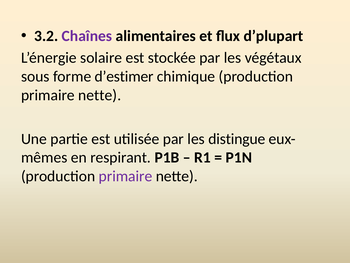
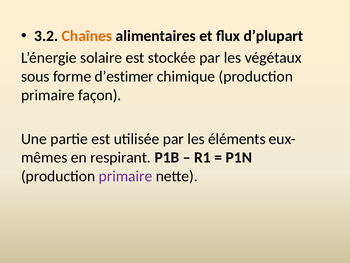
Chaînes colour: purple -> orange (87, 36)
nette: nette -> façon (100, 95)
distingue: distingue -> éléments (237, 139)
